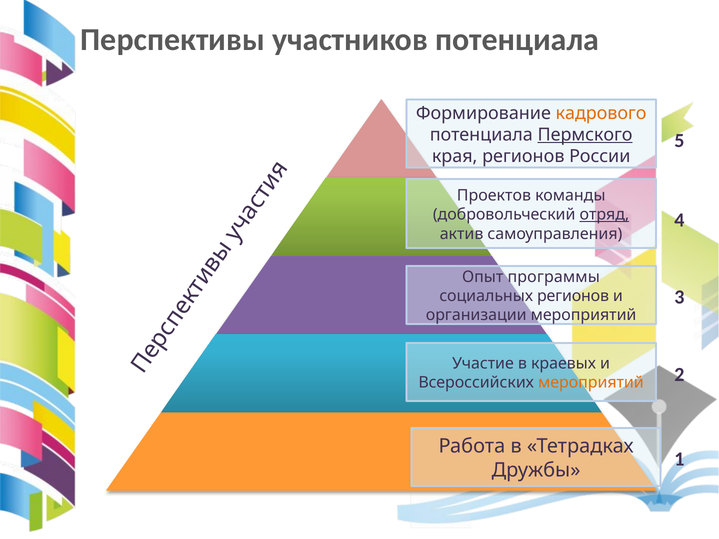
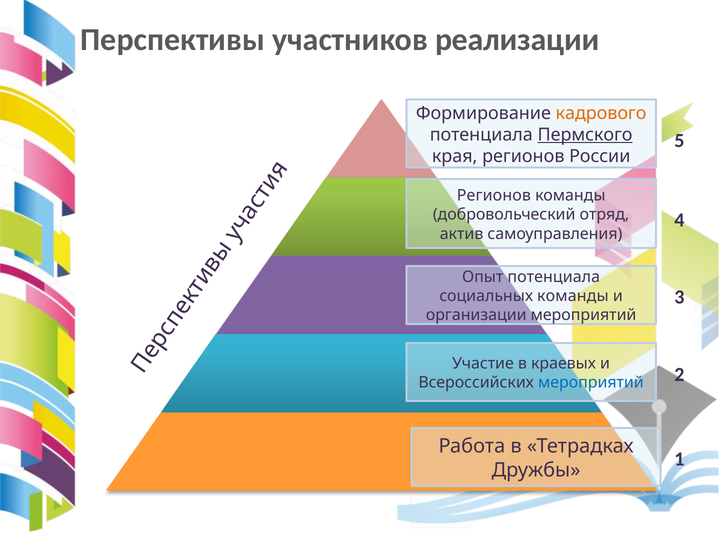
участников потенциала: потенциала -> реализации (517, 40)
Проектов: Проектов -> Регионов (494, 196)
отряд underline: present -> none (604, 215)
Опыт программы: программы -> потенциала (554, 277)
социальных регионов: регионов -> команды (573, 296)
мероприятий colour: orange -> blue (591, 383)
